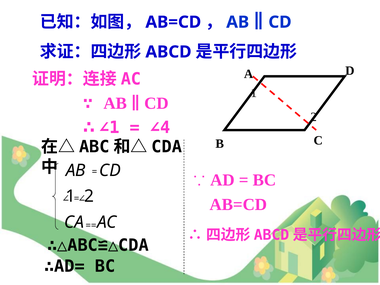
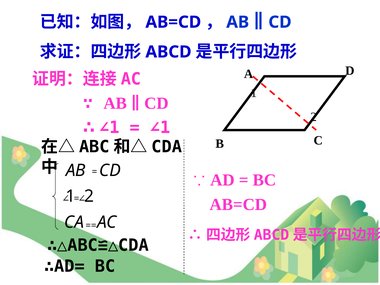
∠4: ∠4 -> ∠1 (160, 128)
